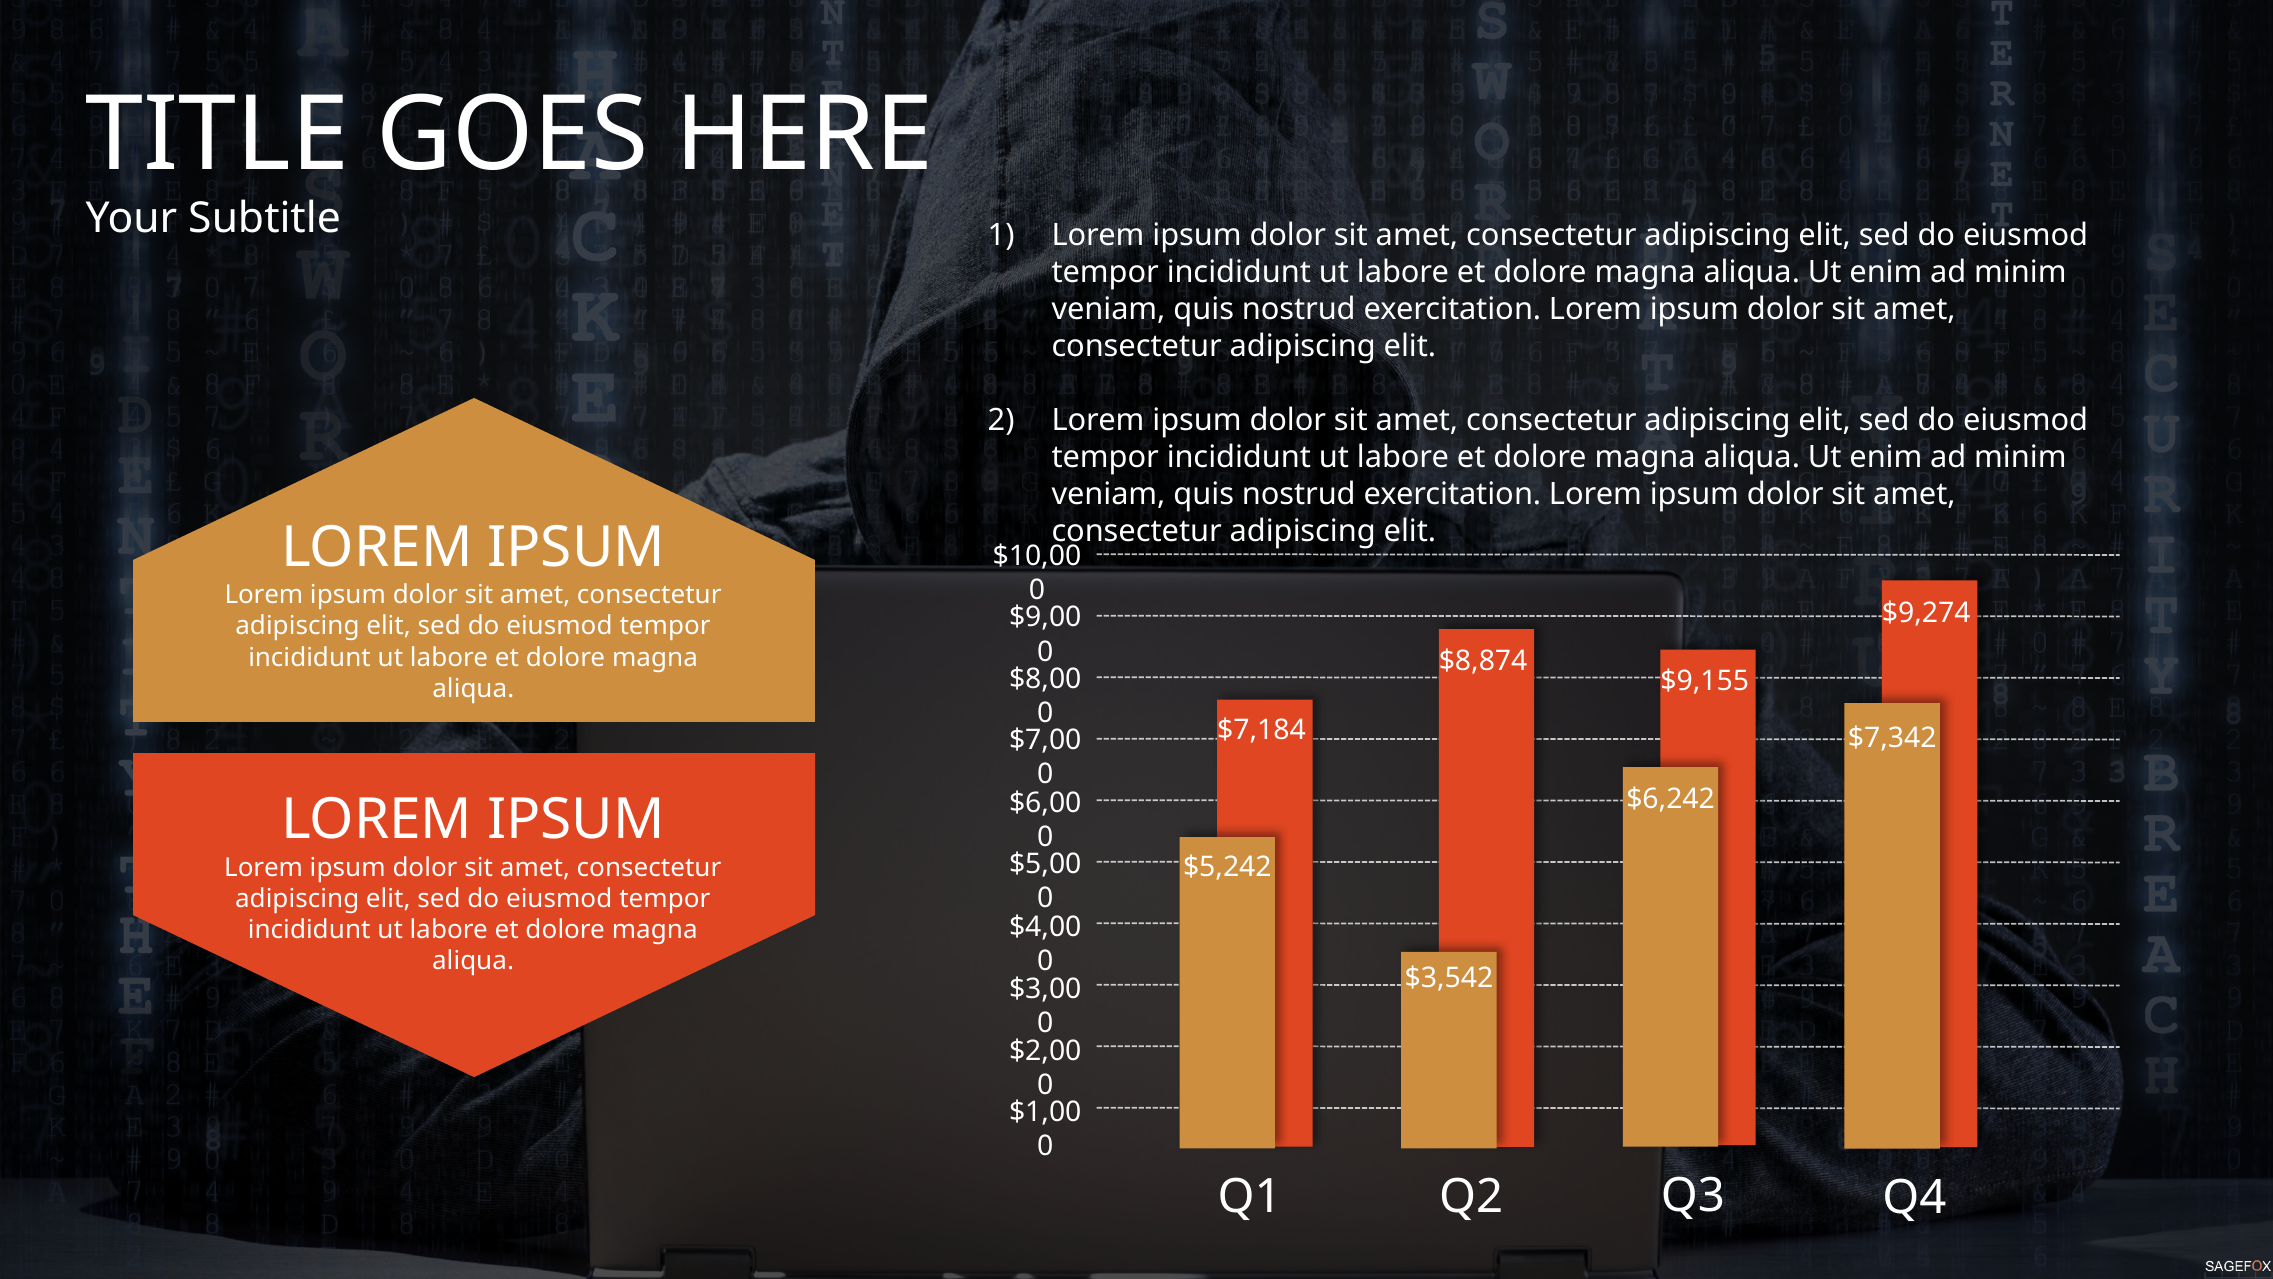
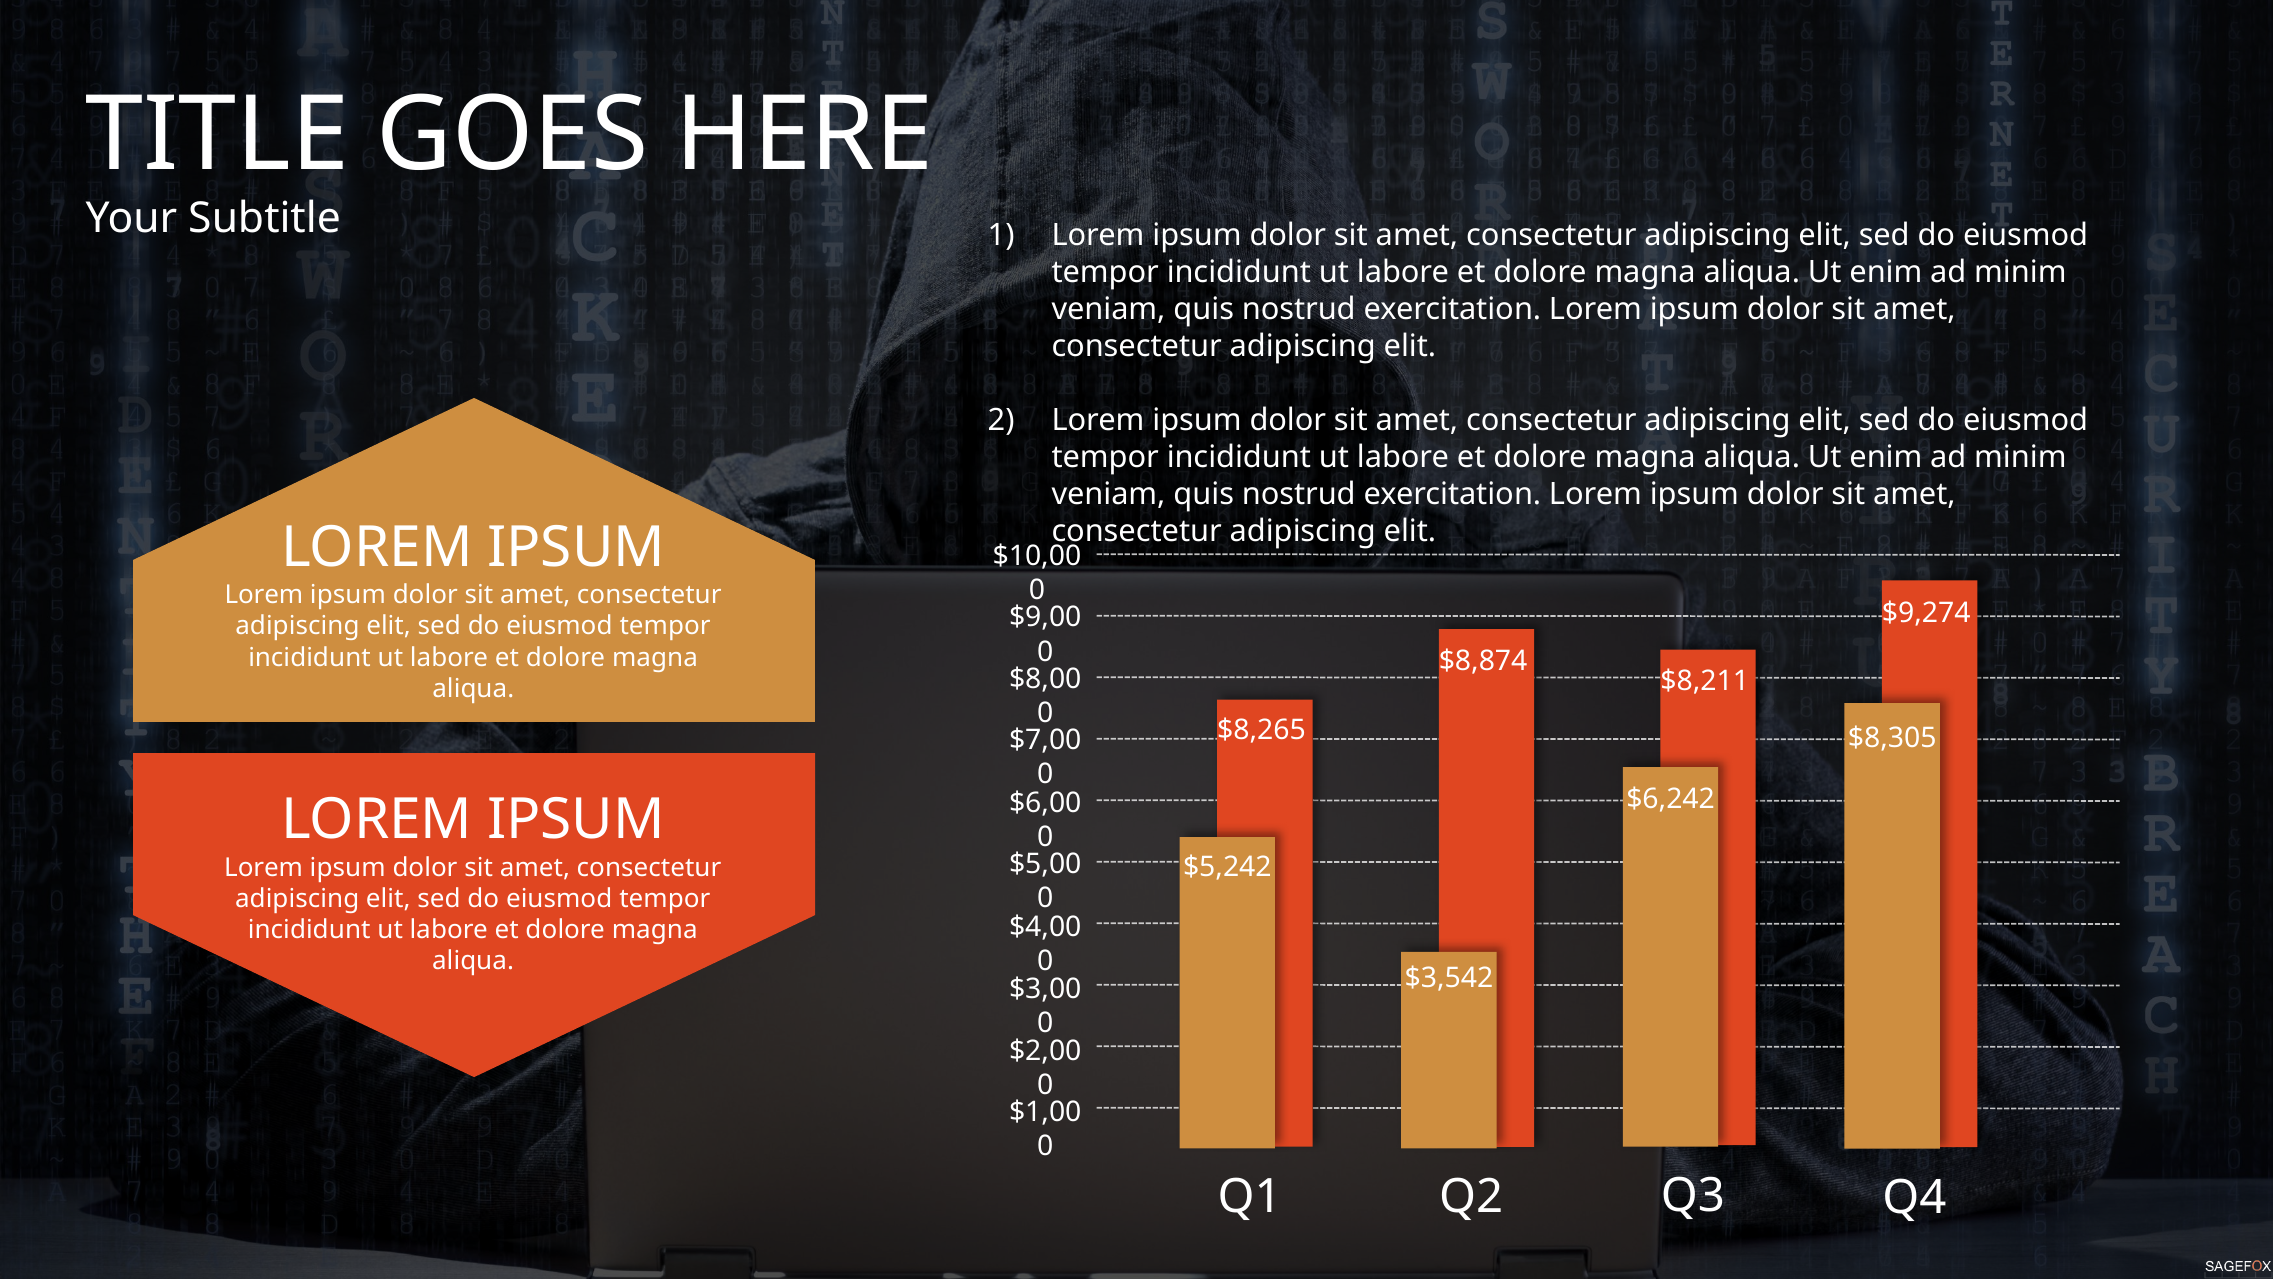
$9,155: $9,155 -> $8,211 (1705, 681)
$7,184: $7,184 -> $8,265 (1261, 729)
$7,342: $7,342 -> $8,305 (1892, 737)
